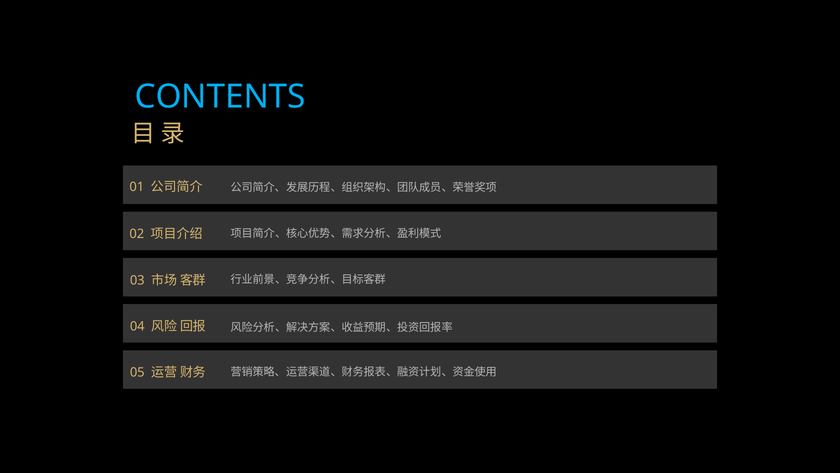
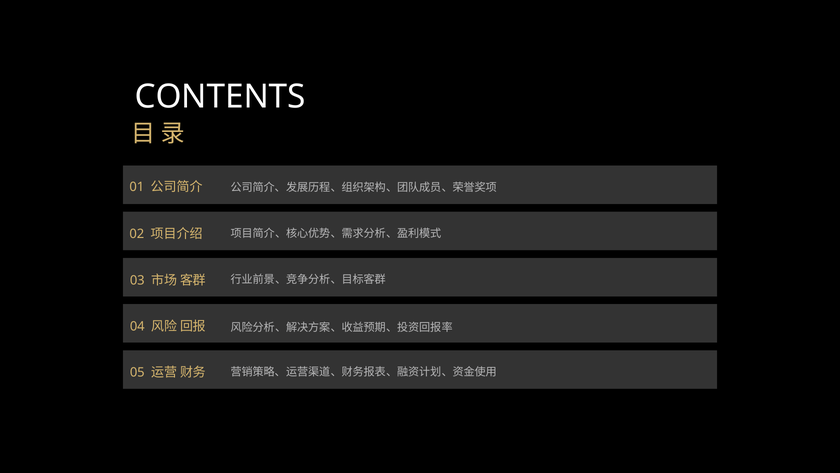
CONTENTS colour: light blue -> white (220, 96)
